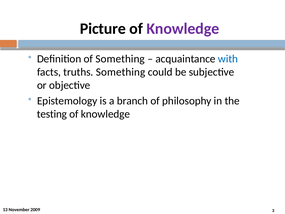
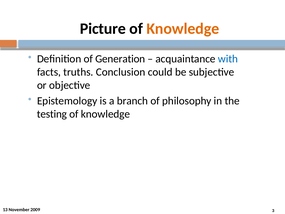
Knowledge colour: purple -> orange (183, 29)
of Something: Something -> Generation (120, 59)
truths Something: Something -> Conclusion (121, 72)
